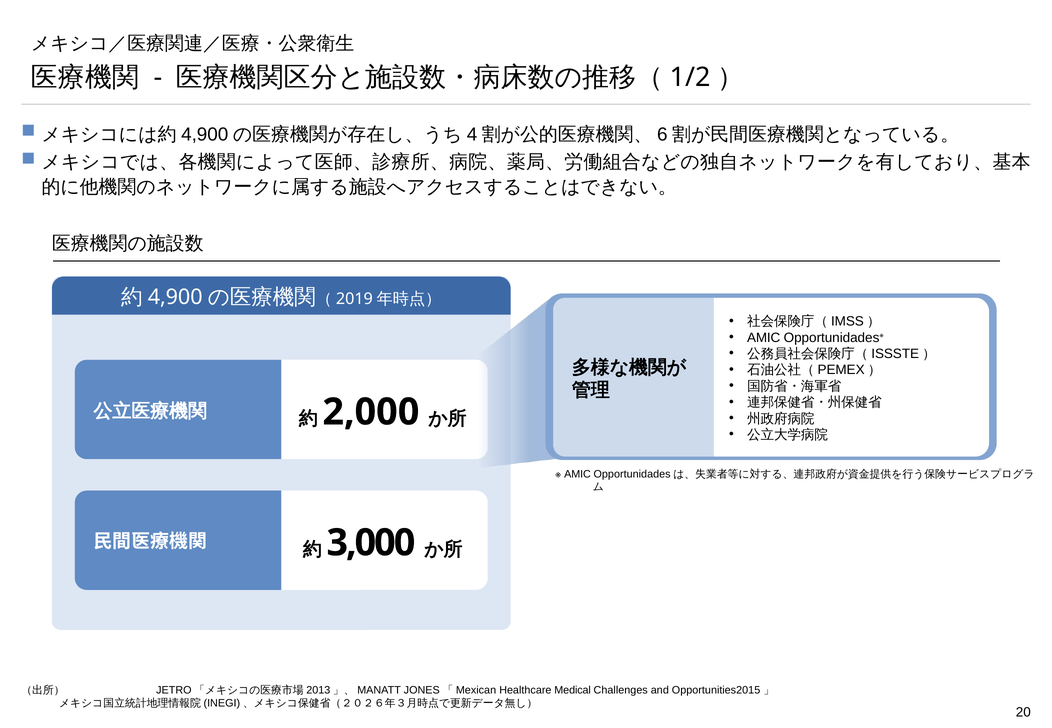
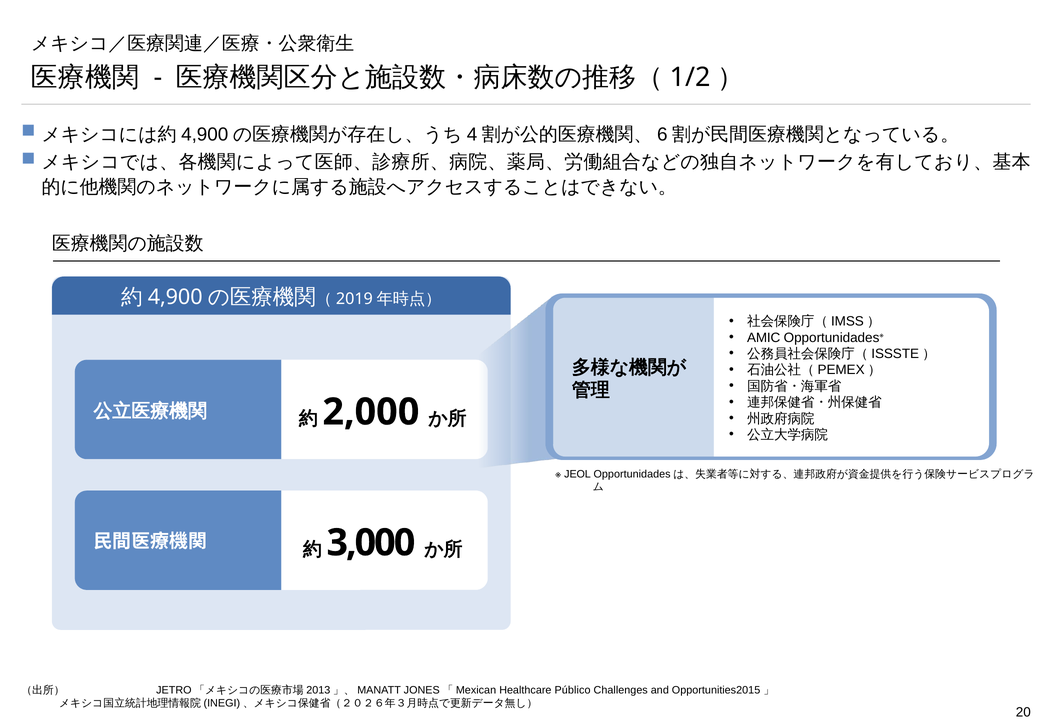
AMIC: AMIC -> JEOL (578, 474)
Medical: Medical -> Público (573, 691)
